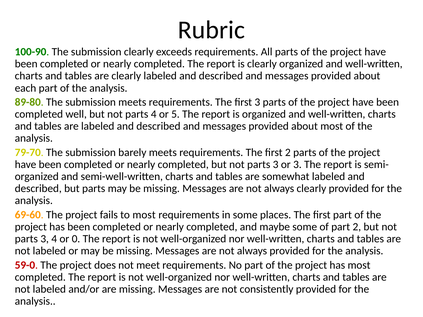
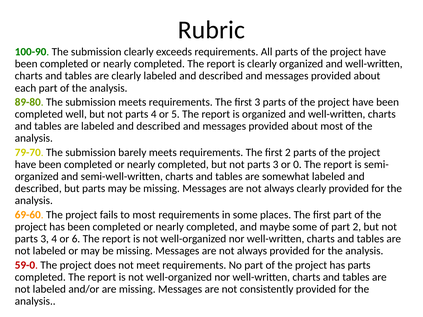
or 3: 3 -> 0 (297, 165)
0: 0 -> 6 (76, 239)
has most: most -> parts (359, 265)
